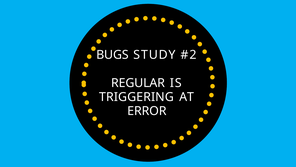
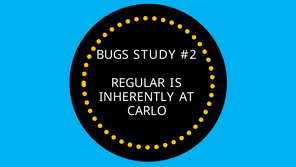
TRIGGERING: TRIGGERING -> INHERENTLY (136, 97)
ERROR: ERROR -> CARLO (147, 111)
